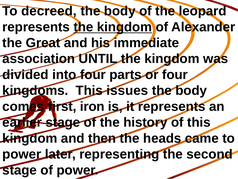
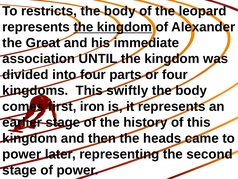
decreed: decreed -> restricts (49, 11)
issues: issues -> swiftly (127, 90)
